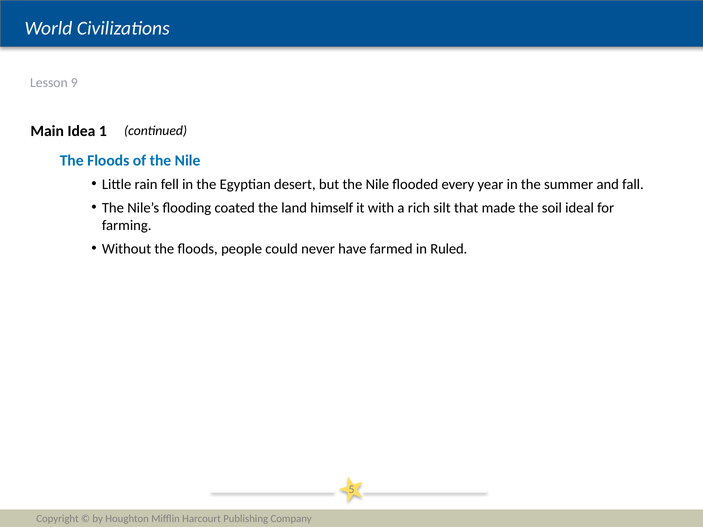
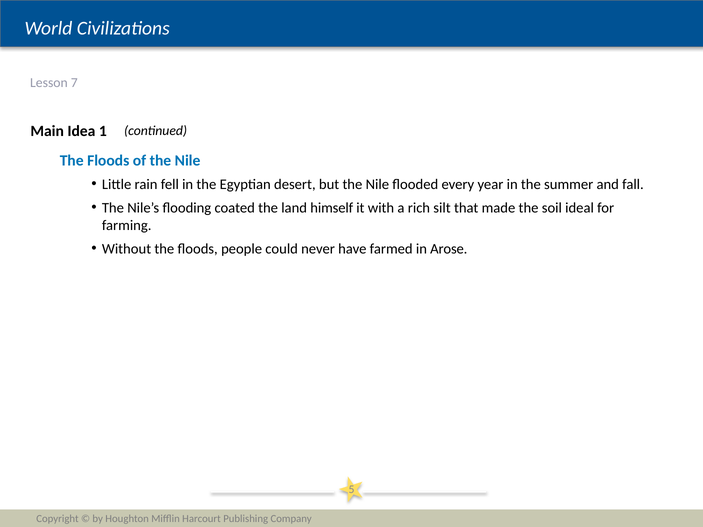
9: 9 -> 7 (74, 83)
Ruled: Ruled -> Arose (449, 249)
